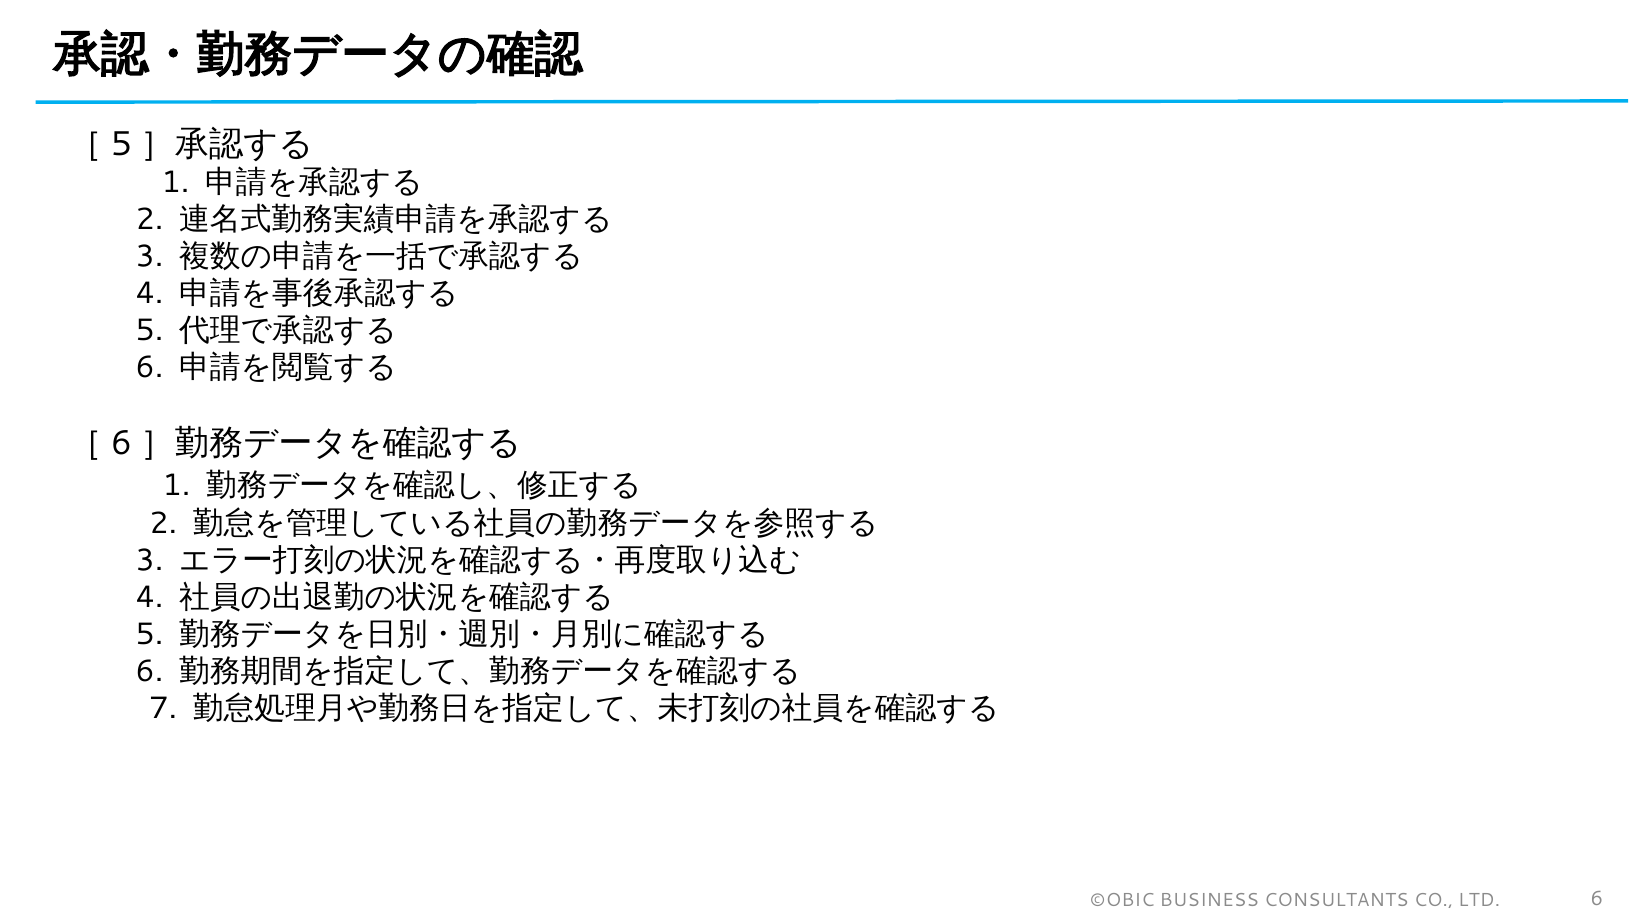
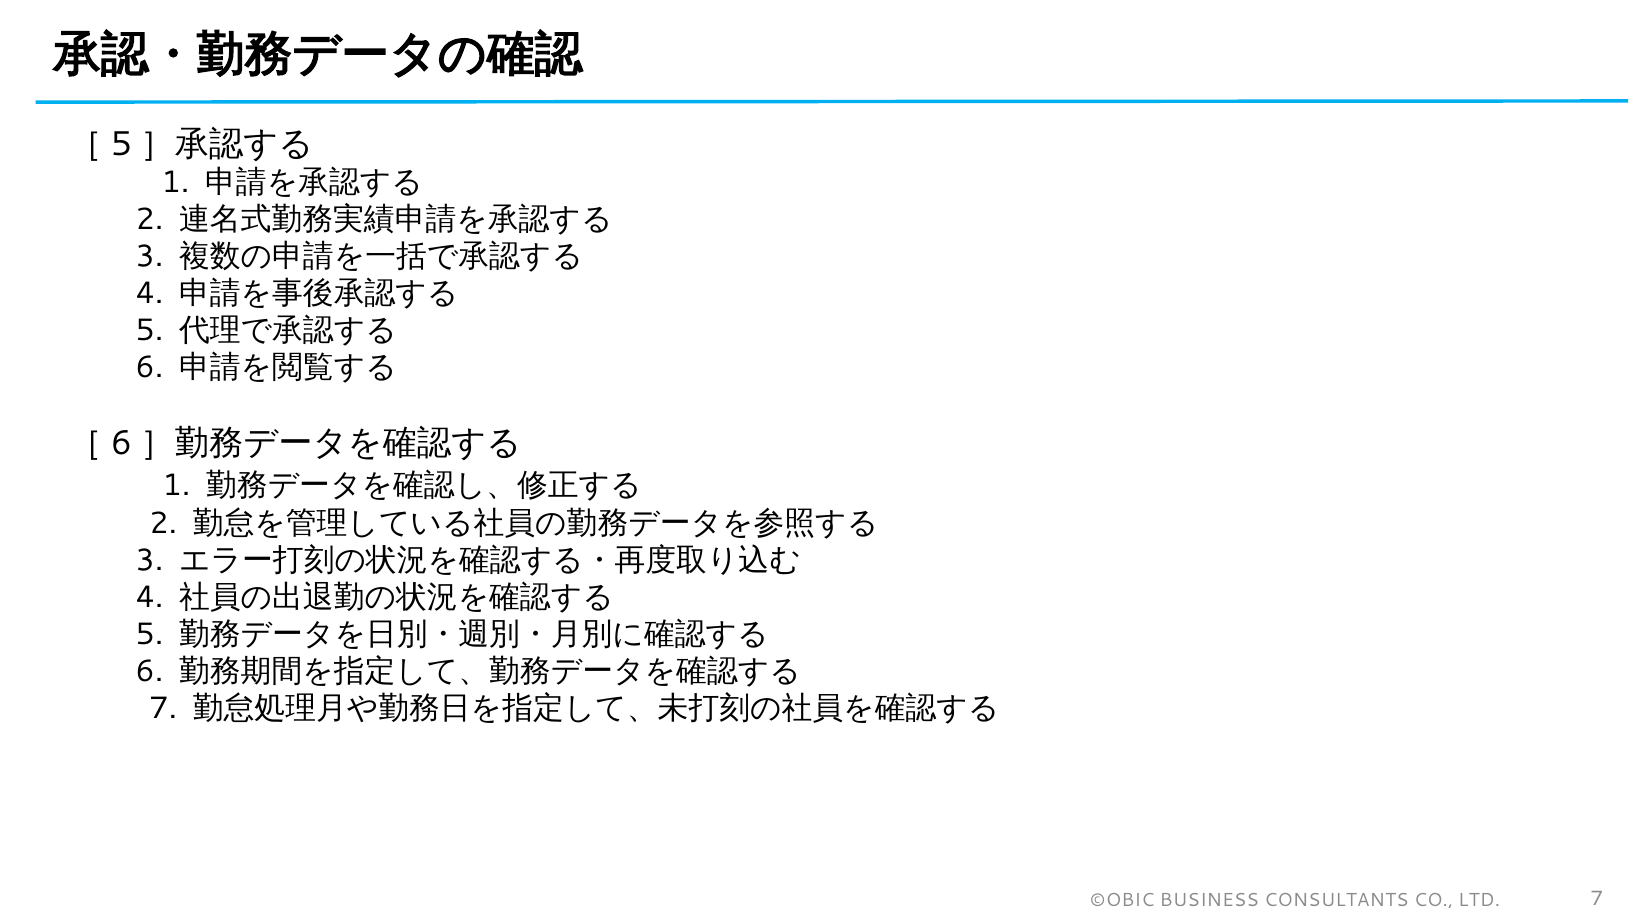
LTD 6: 6 -> 7 (1597, 899)
